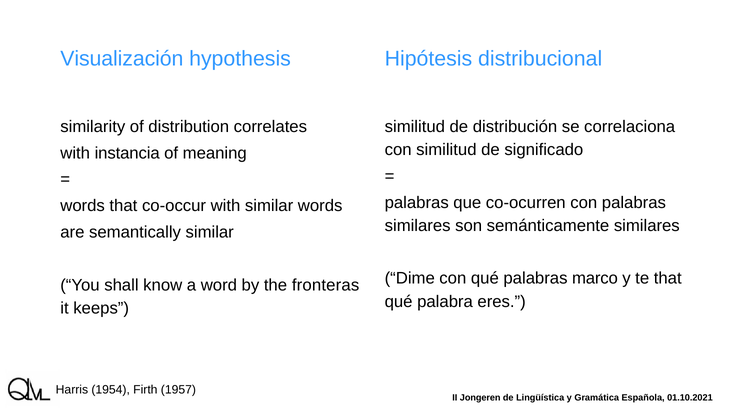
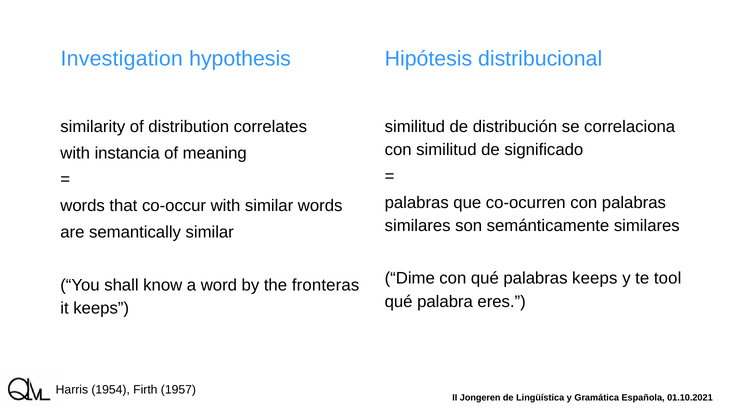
Visualización: Visualización -> Investigation (122, 59)
palabras marco: marco -> keeps (595, 279)
te that: that -> tool (668, 279)
